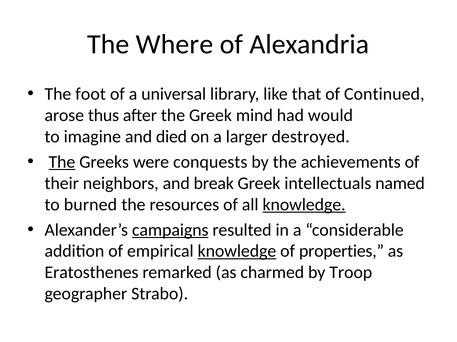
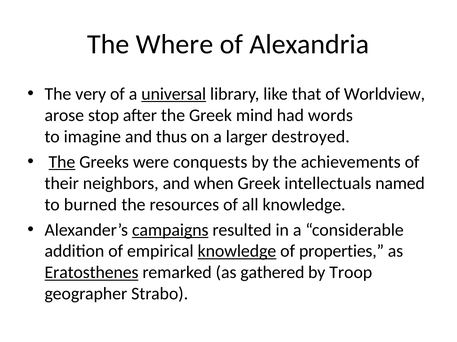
foot: foot -> very (91, 94)
universal underline: none -> present (174, 94)
Continued: Continued -> Worldview (384, 94)
thus: thus -> stop (104, 116)
would: would -> words (330, 116)
died: died -> thus (171, 137)
break: break -> when (214, 184)
knowledge underline: present -> none (304, 205)
Eratosthenes underline: none -> present (92, 273)
charmed: charmed -> gathered (272, 273)
